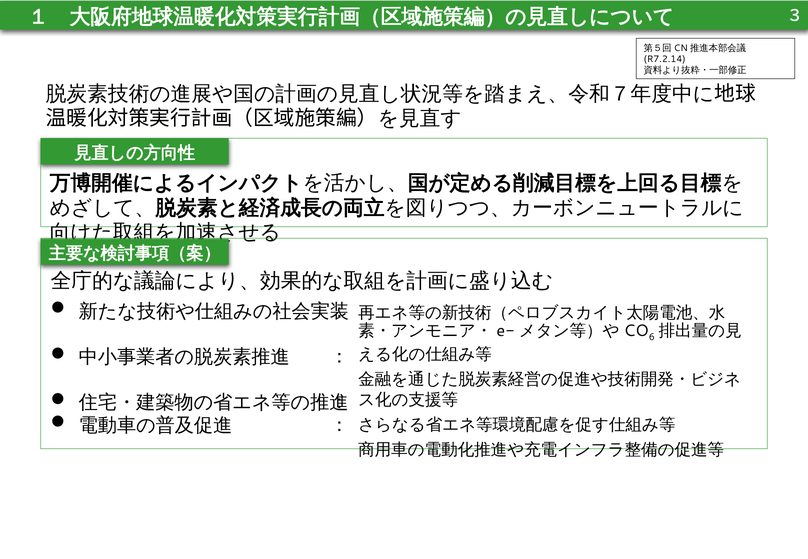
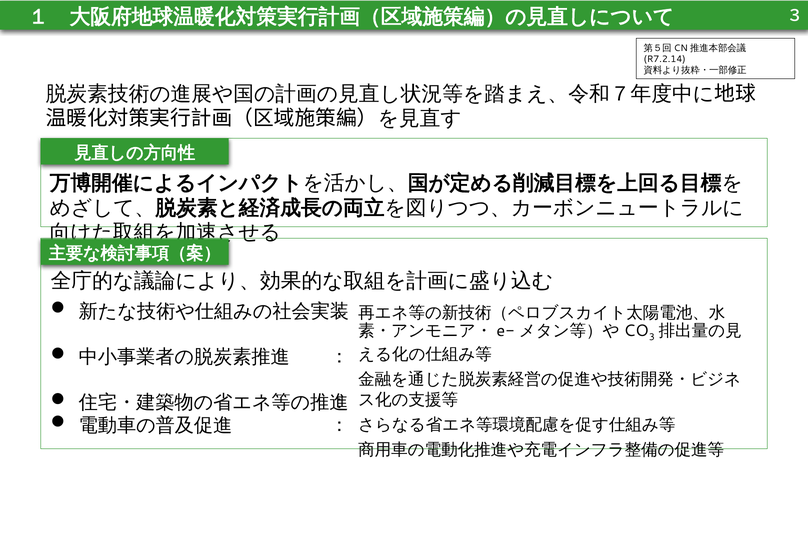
6: 6 -> 3 (652, 337)
